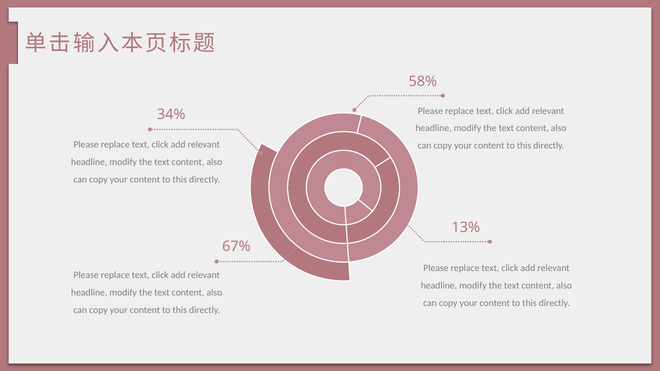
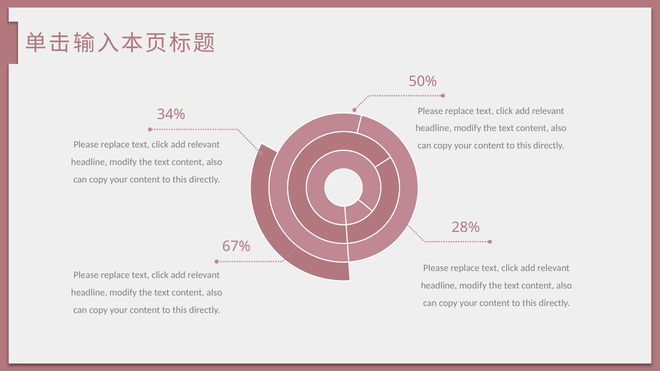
58%: 58% -> 50% (423, 82)
13%: 13% -> 28% (466, 227)
